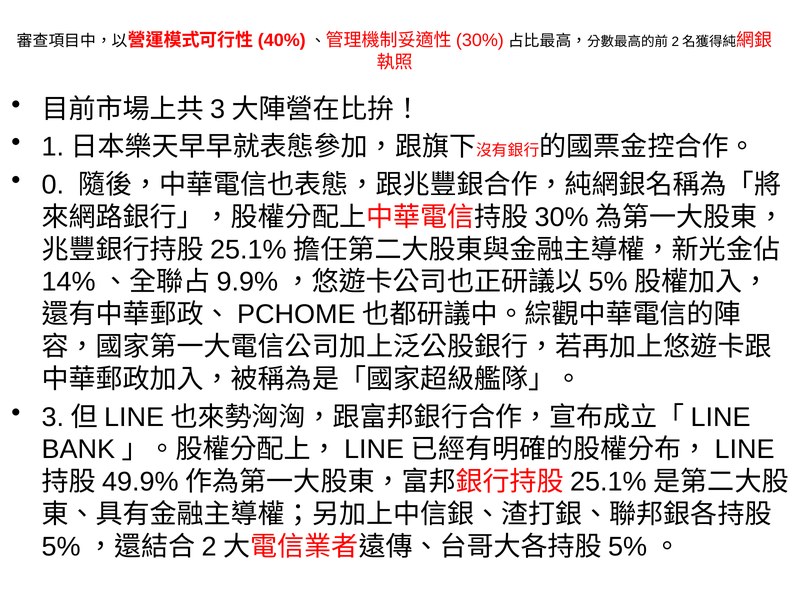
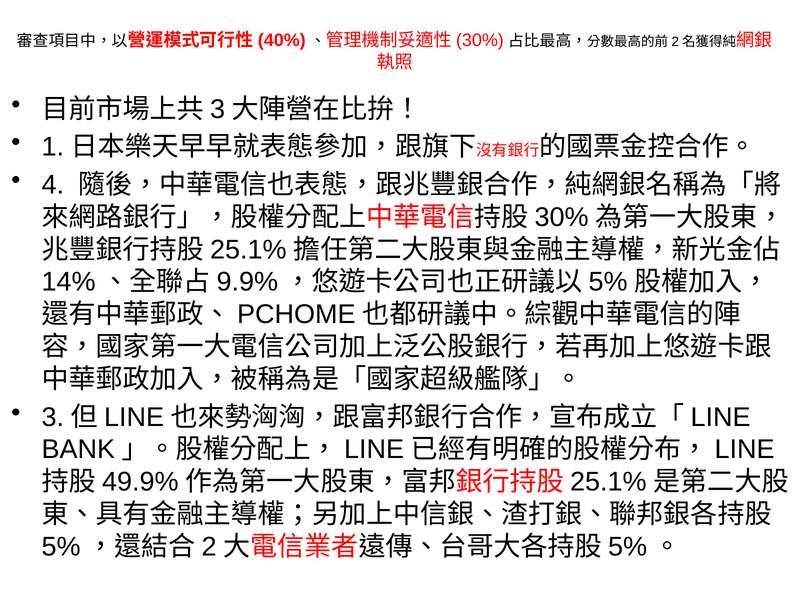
0: 0 -> 4 (53, 185)
